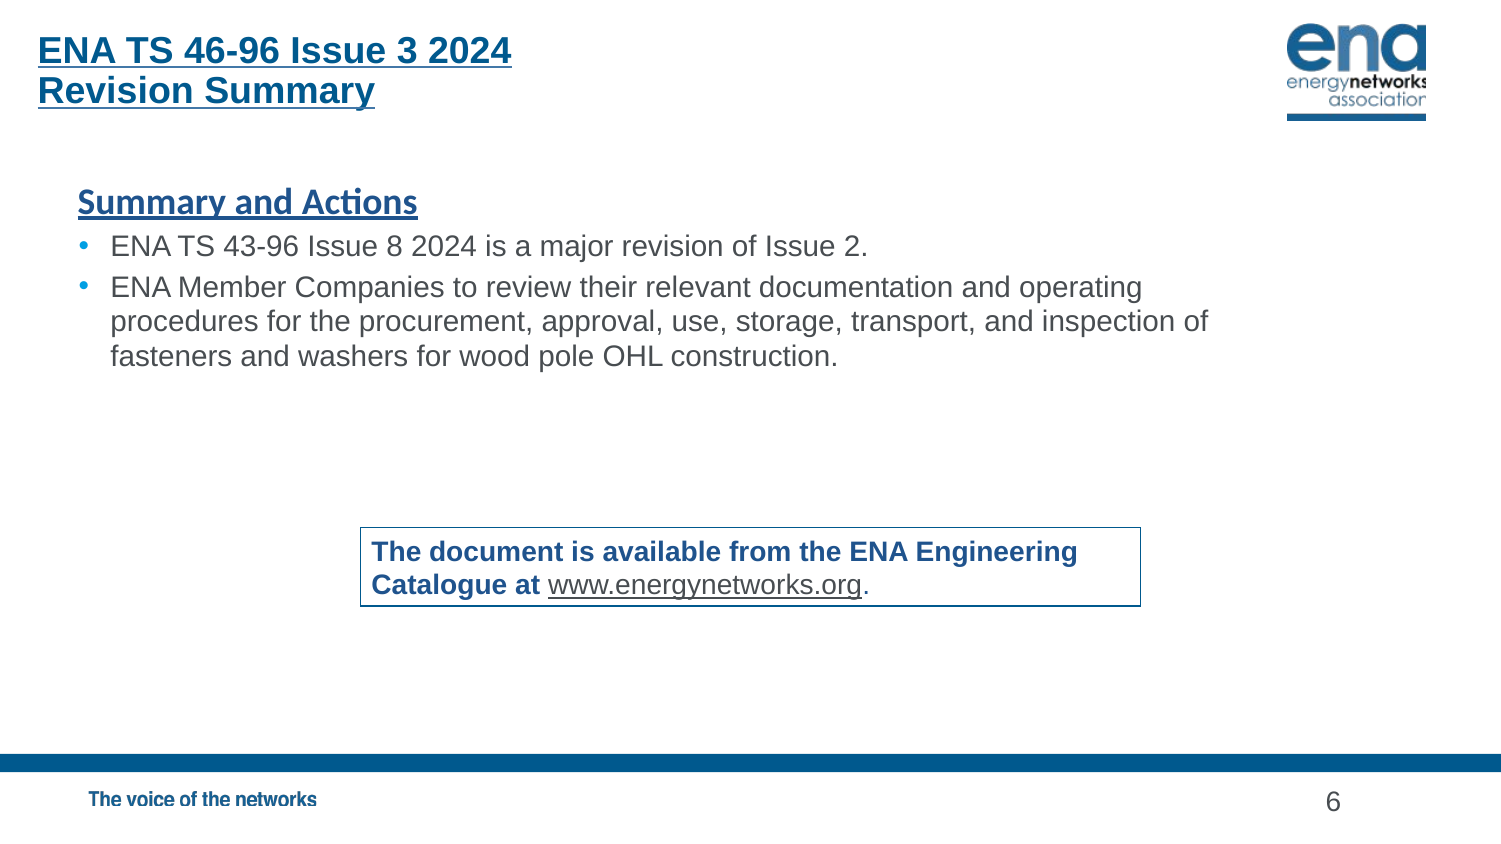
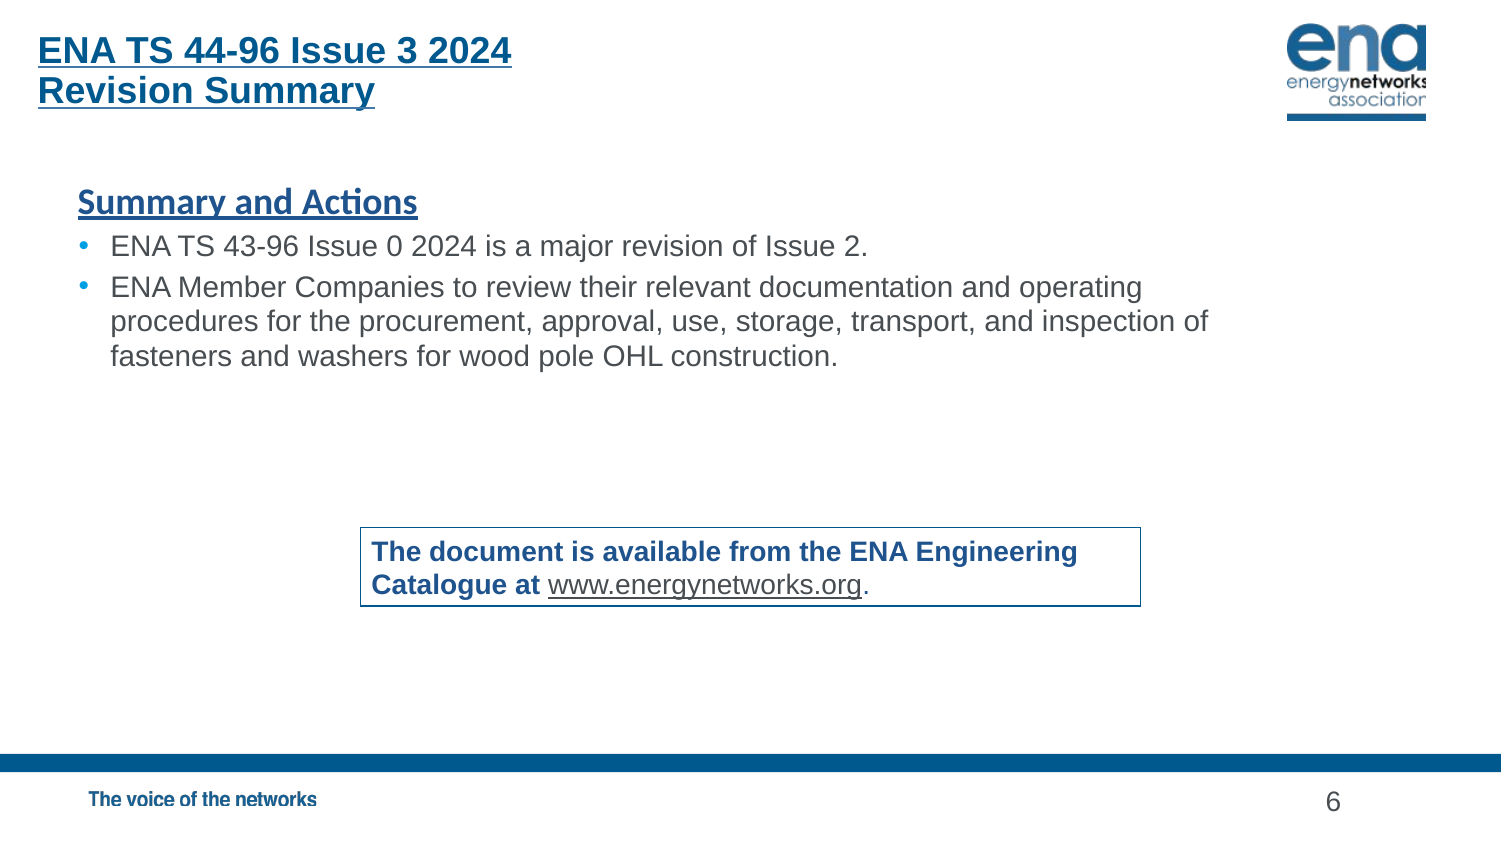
46-96: 46-96 -> 44-96 (232, 51)
8: 8 -> 0 (395, 247)
